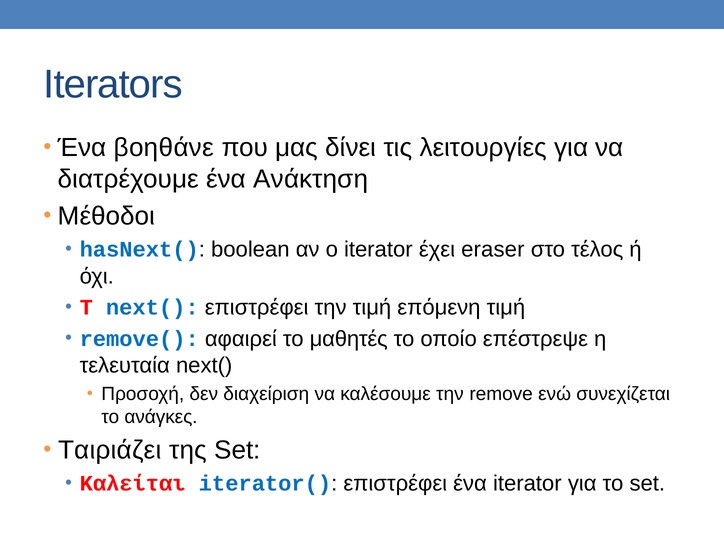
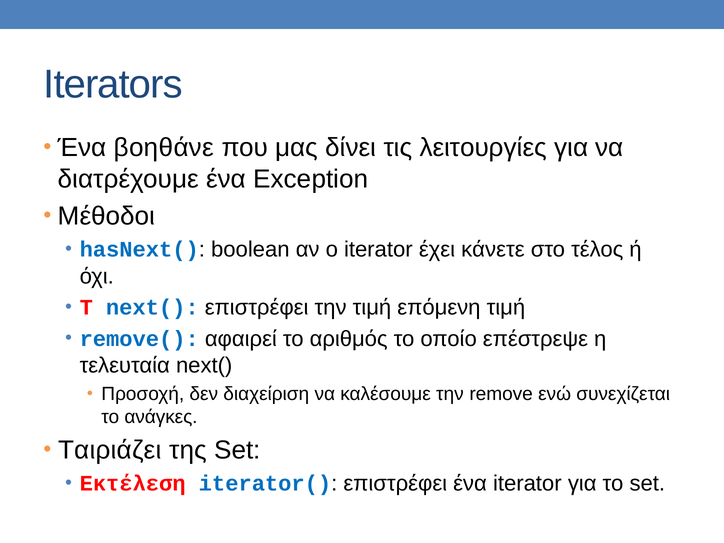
Ανάκτηση: Ανάκτηση -> Exception (311, 179)
eraser: eraser -> κάνετε (493, 250)
μαθητές: μαθητές -> αριθμός (349, 339)
Καλείται: Καλείται -> Εκτέλεση (133, 484)
